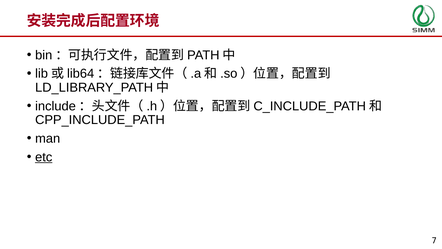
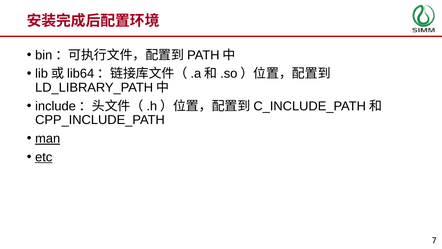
man underline: none -> present (48, 138)
